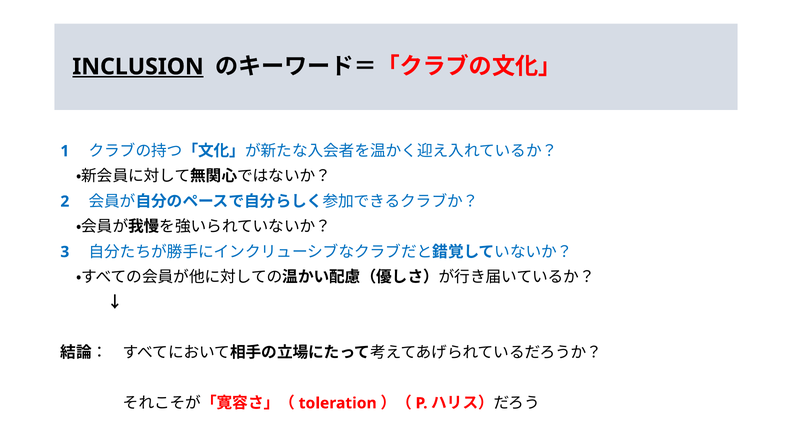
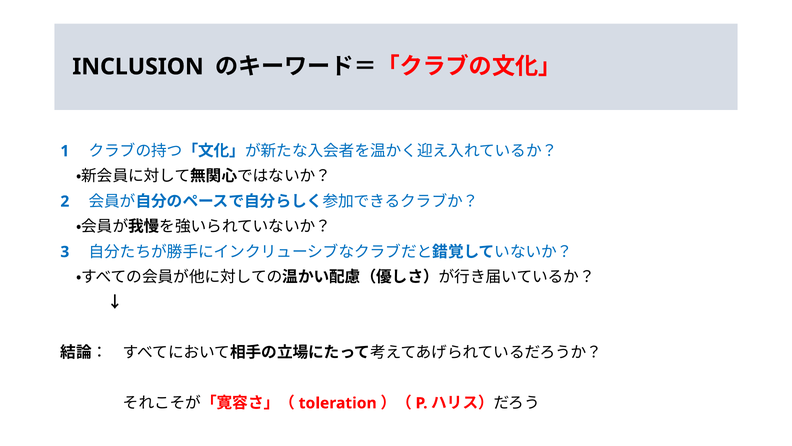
INCLUSION underline: present -> none (138, 67)
